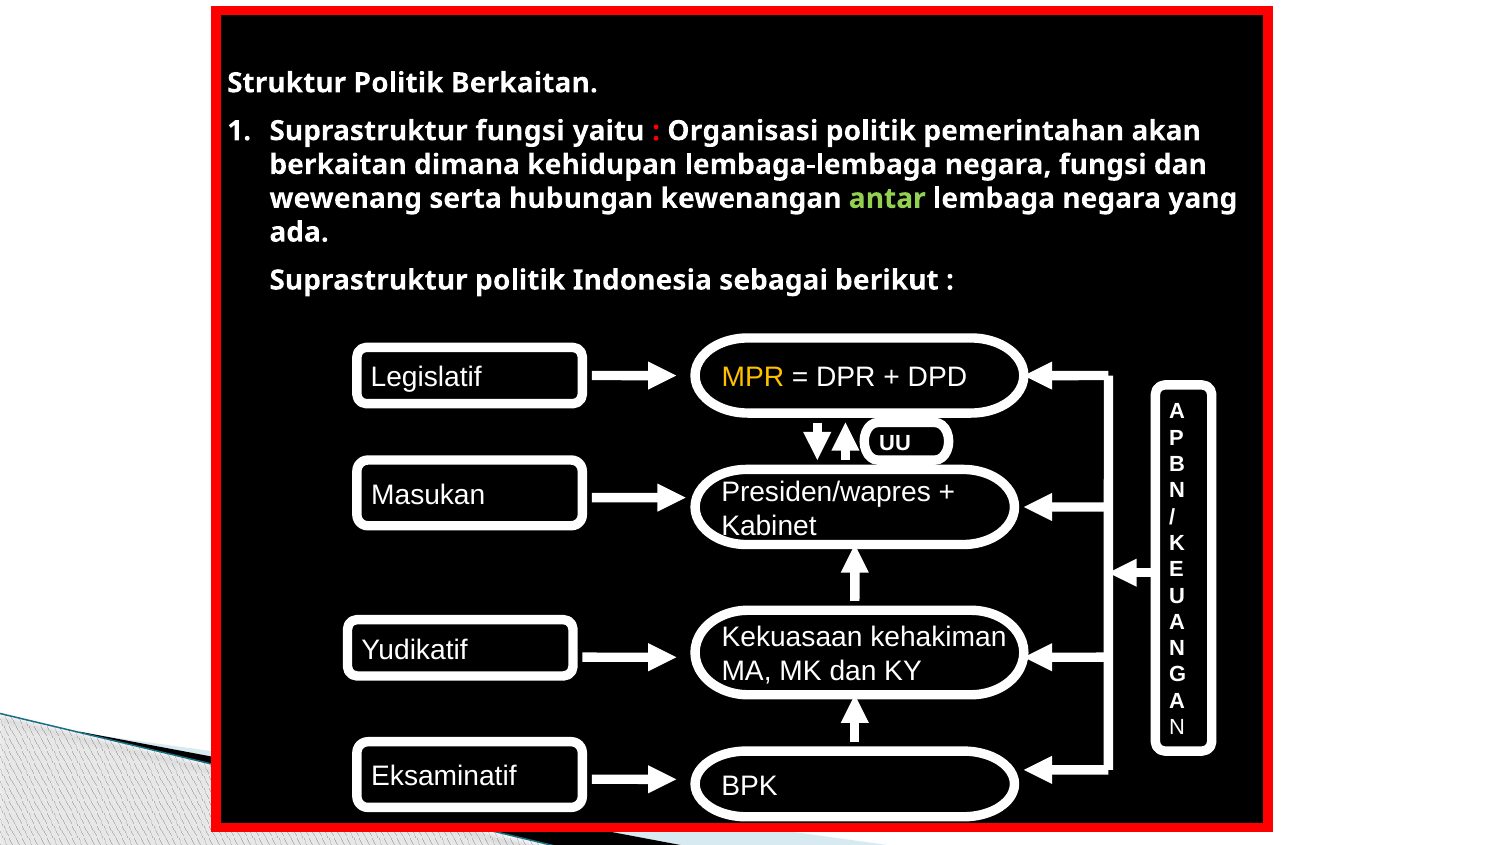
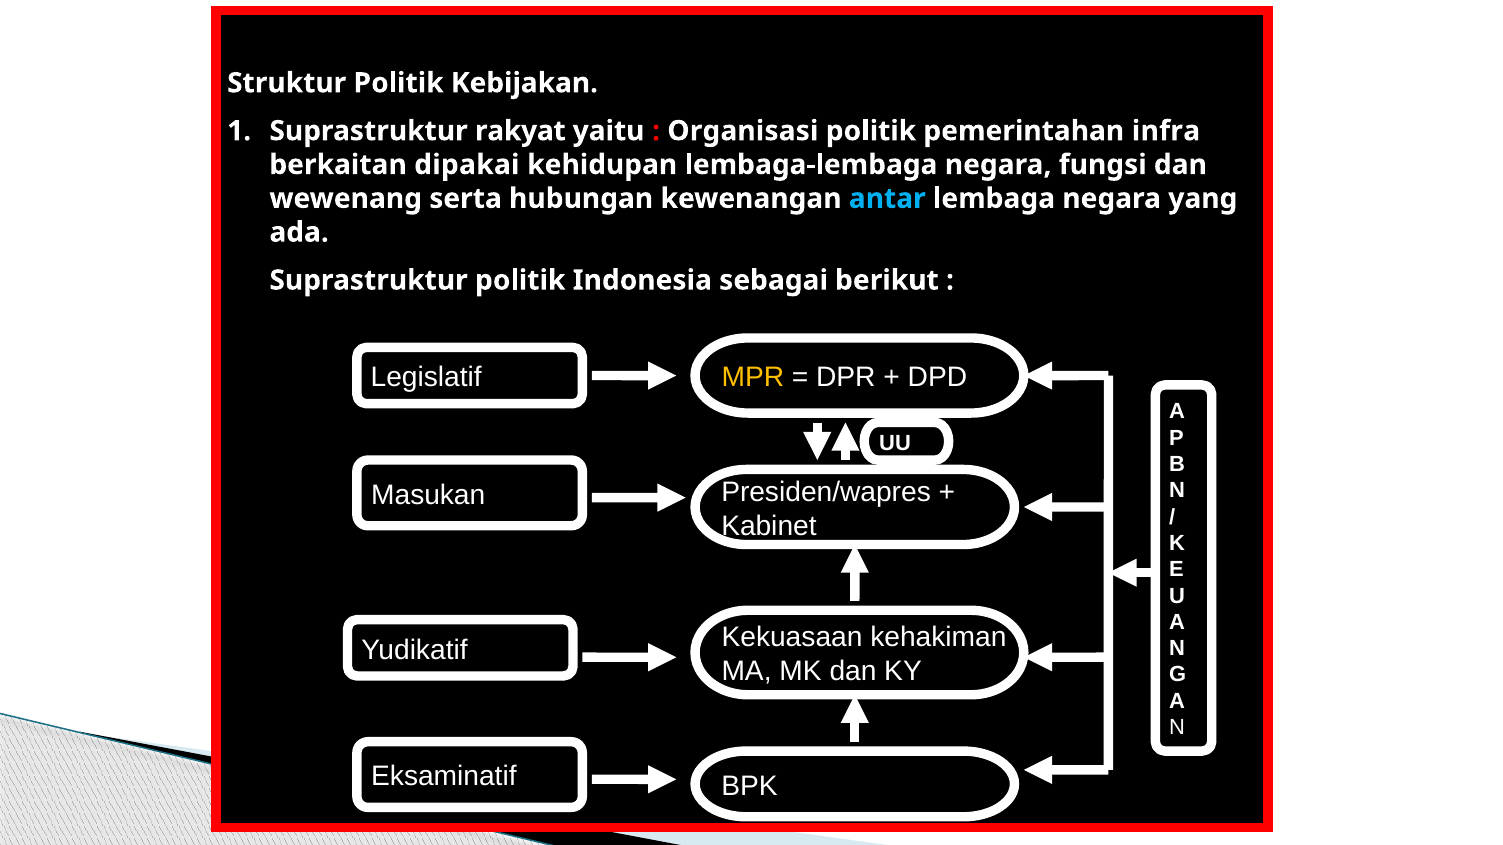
Politik Berkaitan: Berkaitan -> Kebijakan (524, 83)
Suprastruktur fungsi: fungsi -> rakyat (520, 131)
akan: akan -> infra (1166, 131)
dimana: dimana -> dipakai (467, 165)
antar colour: light green -> light blue (887, 199)
